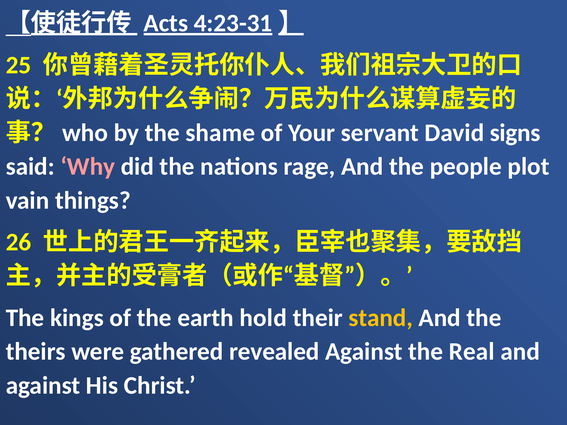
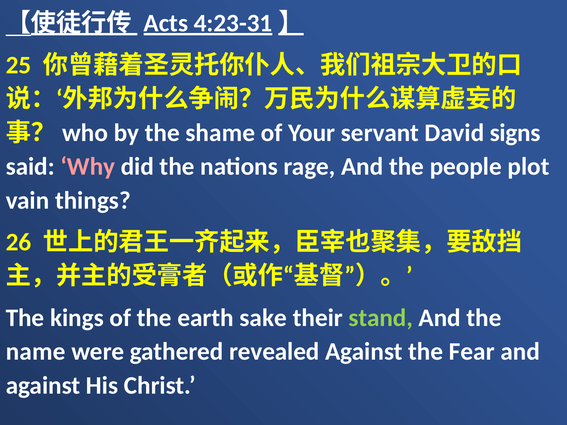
hold: hold -> sake (263, 318)
stand colour: yellow -> light green (381, 318)
theirs: theirs -> name (36, 352)
Real: Real -> Fear (472, 352)
